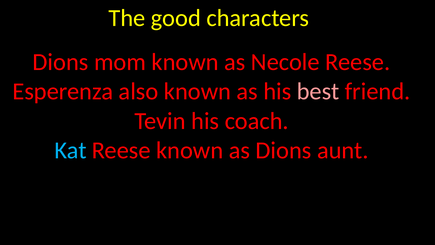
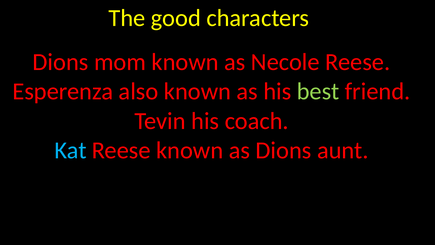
best colour: pink -> light green (318, 91)
